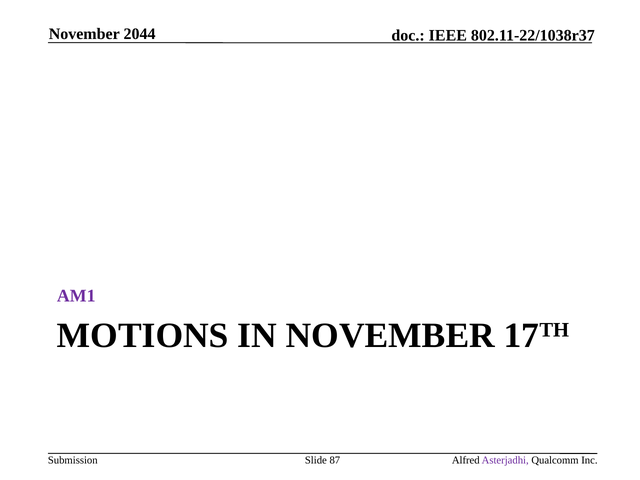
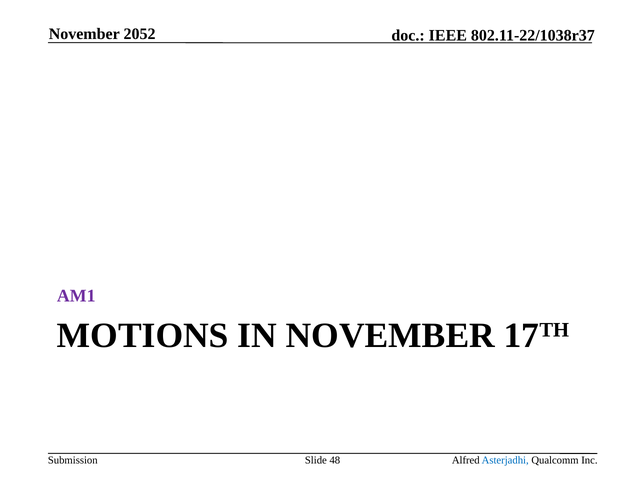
2044: 2044 -> 2052 (140, 34)
87: 87 -> 48 (335, 460)
Asterjadhi colour: purple -> blue (505, 460)
